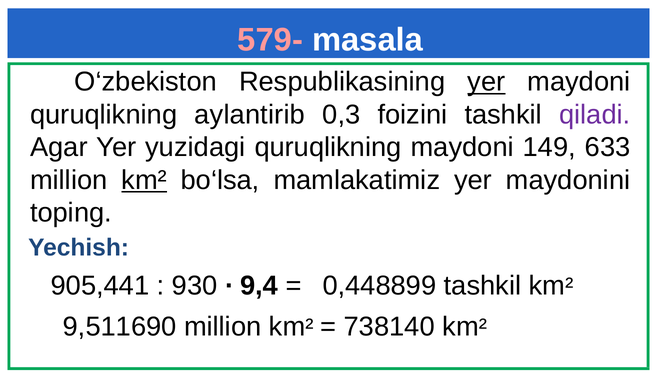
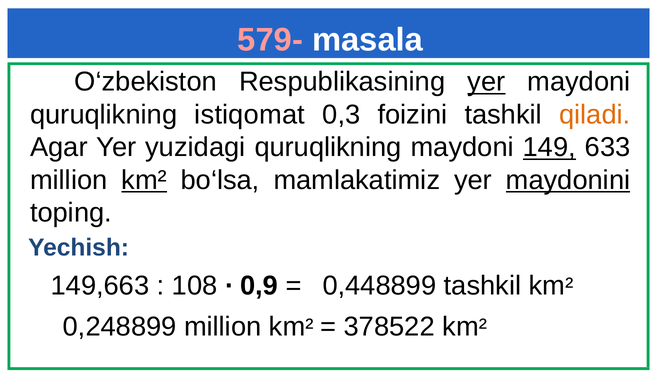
aylantirib: aylantirib -> istiqomat (250, 115)
qiladi colour: purple -> orange (595, 115)
149 underline: none -> present (549, 148)
maydonini underline: none -> present (568, 180)
905,441: 905,441 -> 149,663 (100, 286)
930: 930 -> 108 (195, 286)
9,4: 9,4 -> 0,9 (259, 286)
9,511690: 9,511690 -> 0,248899 (120, 327)
738140: 738140 -> 378522 (389, 327)
